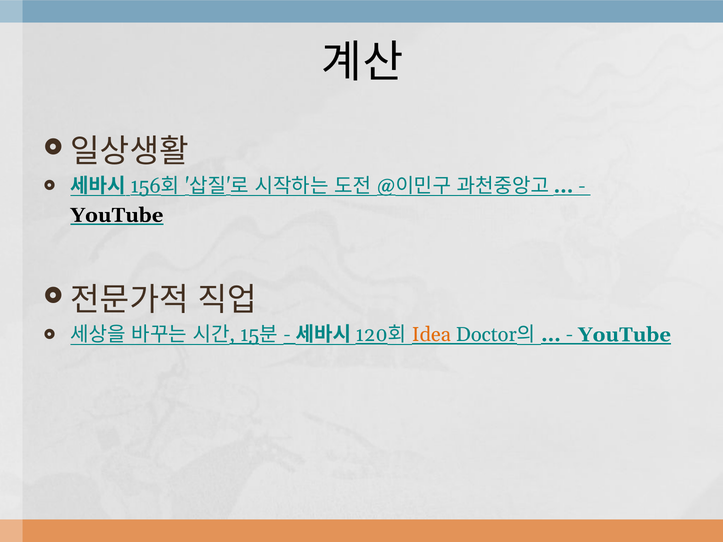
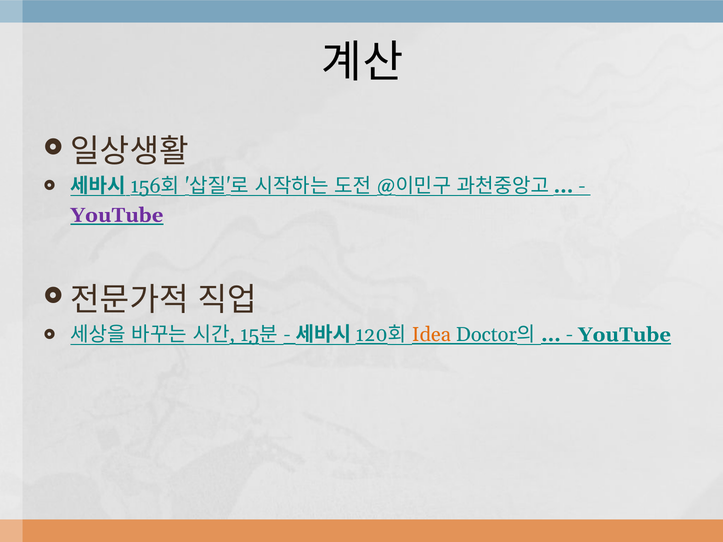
YouTube colour: black -> purple (117, 215)
